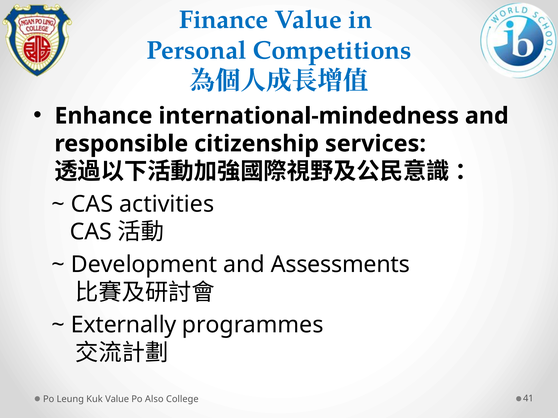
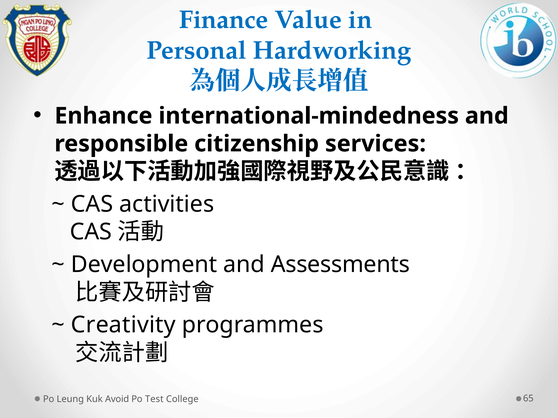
Competitions: Competitions -> Hardworking (332, 51)
Externally: Externally -> Creativity (123, 325)
Kuk Value: Value -> Avoid (117, 400)
Also: Also -> Test (154, 400)
41: 41 -> 65 (528, 399)
